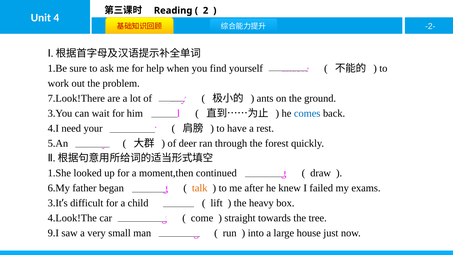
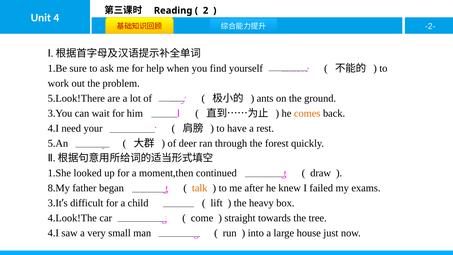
7.Look!There: 7.Look!There -> 5.Look!There (76, 98)
comes colour: blue -> orange (307, 113)
6.My: 6.My -> 8.My (59, 188)
9.I: 9.I -> 4.I (53, 233)
